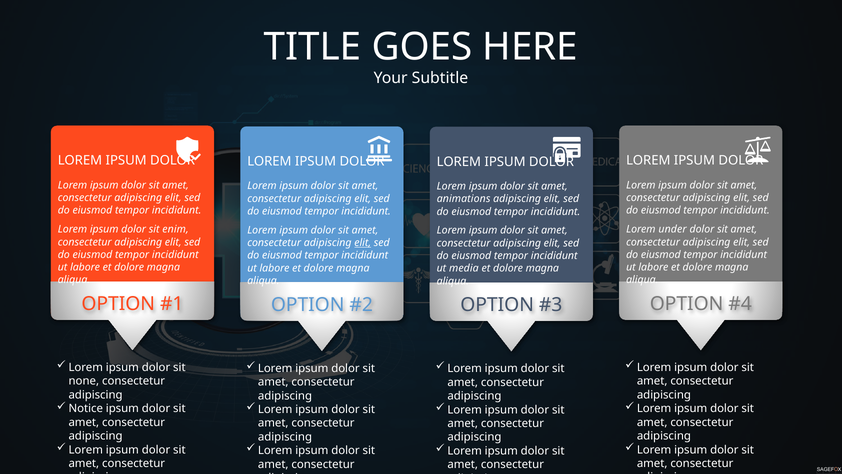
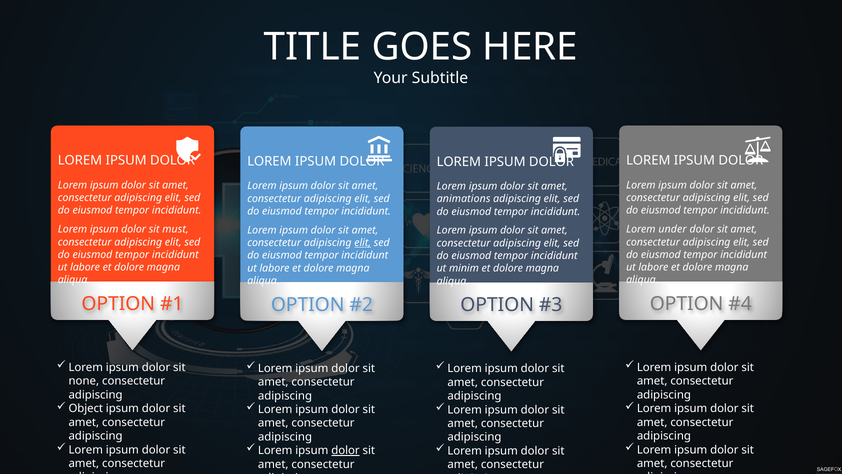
enim: enim -> must (176, 229)
media: media -> minim (464, 268)
Notice: Notice -> Object (86, 408)
dolor underline: none -> present (345, 450)
